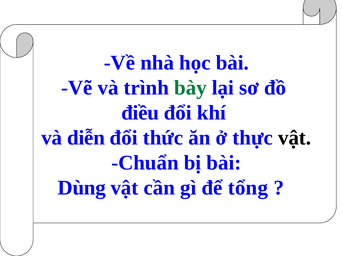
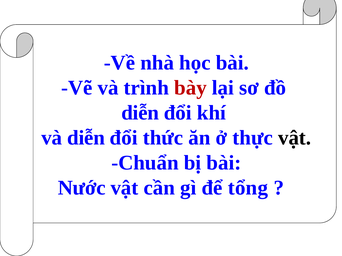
bày colour: green -> red (190, 88)
điều: điều -> diễn (140, 113)
Dùng: Dùng -> Nước (82, 188)
